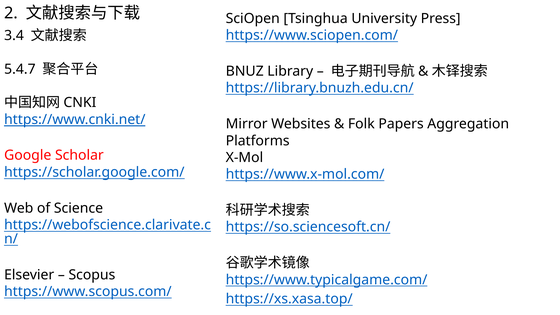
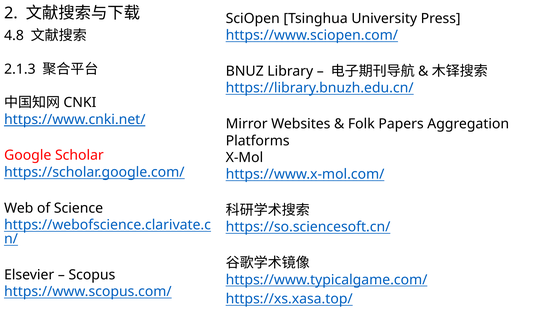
3.4: 3.4 -> 4.8 (14, 35)
5.4.7: 5.4.7 -> 2.1.3 (20, 69)
